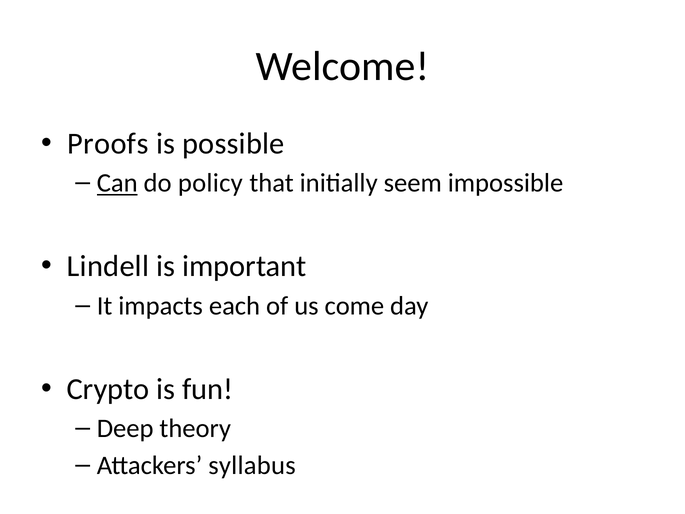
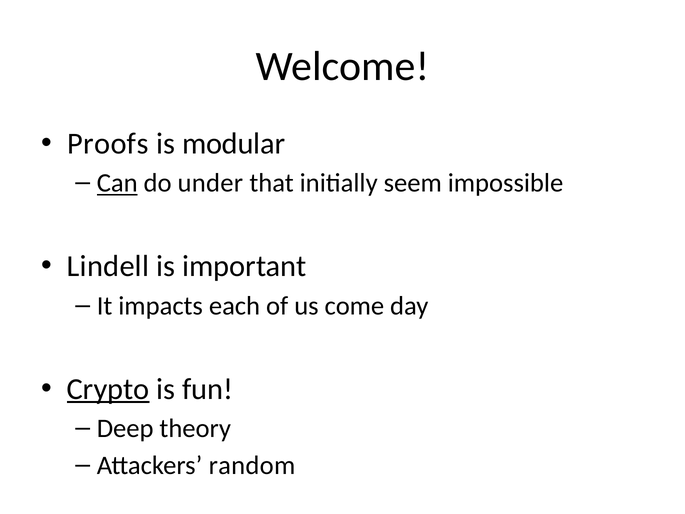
possible: possible -> modular (234, 144)
policy: policy -> under (210, 183)
Crypto underline: none -> present (108, 389)
syllabus: syllabus -> random (252, 465)
